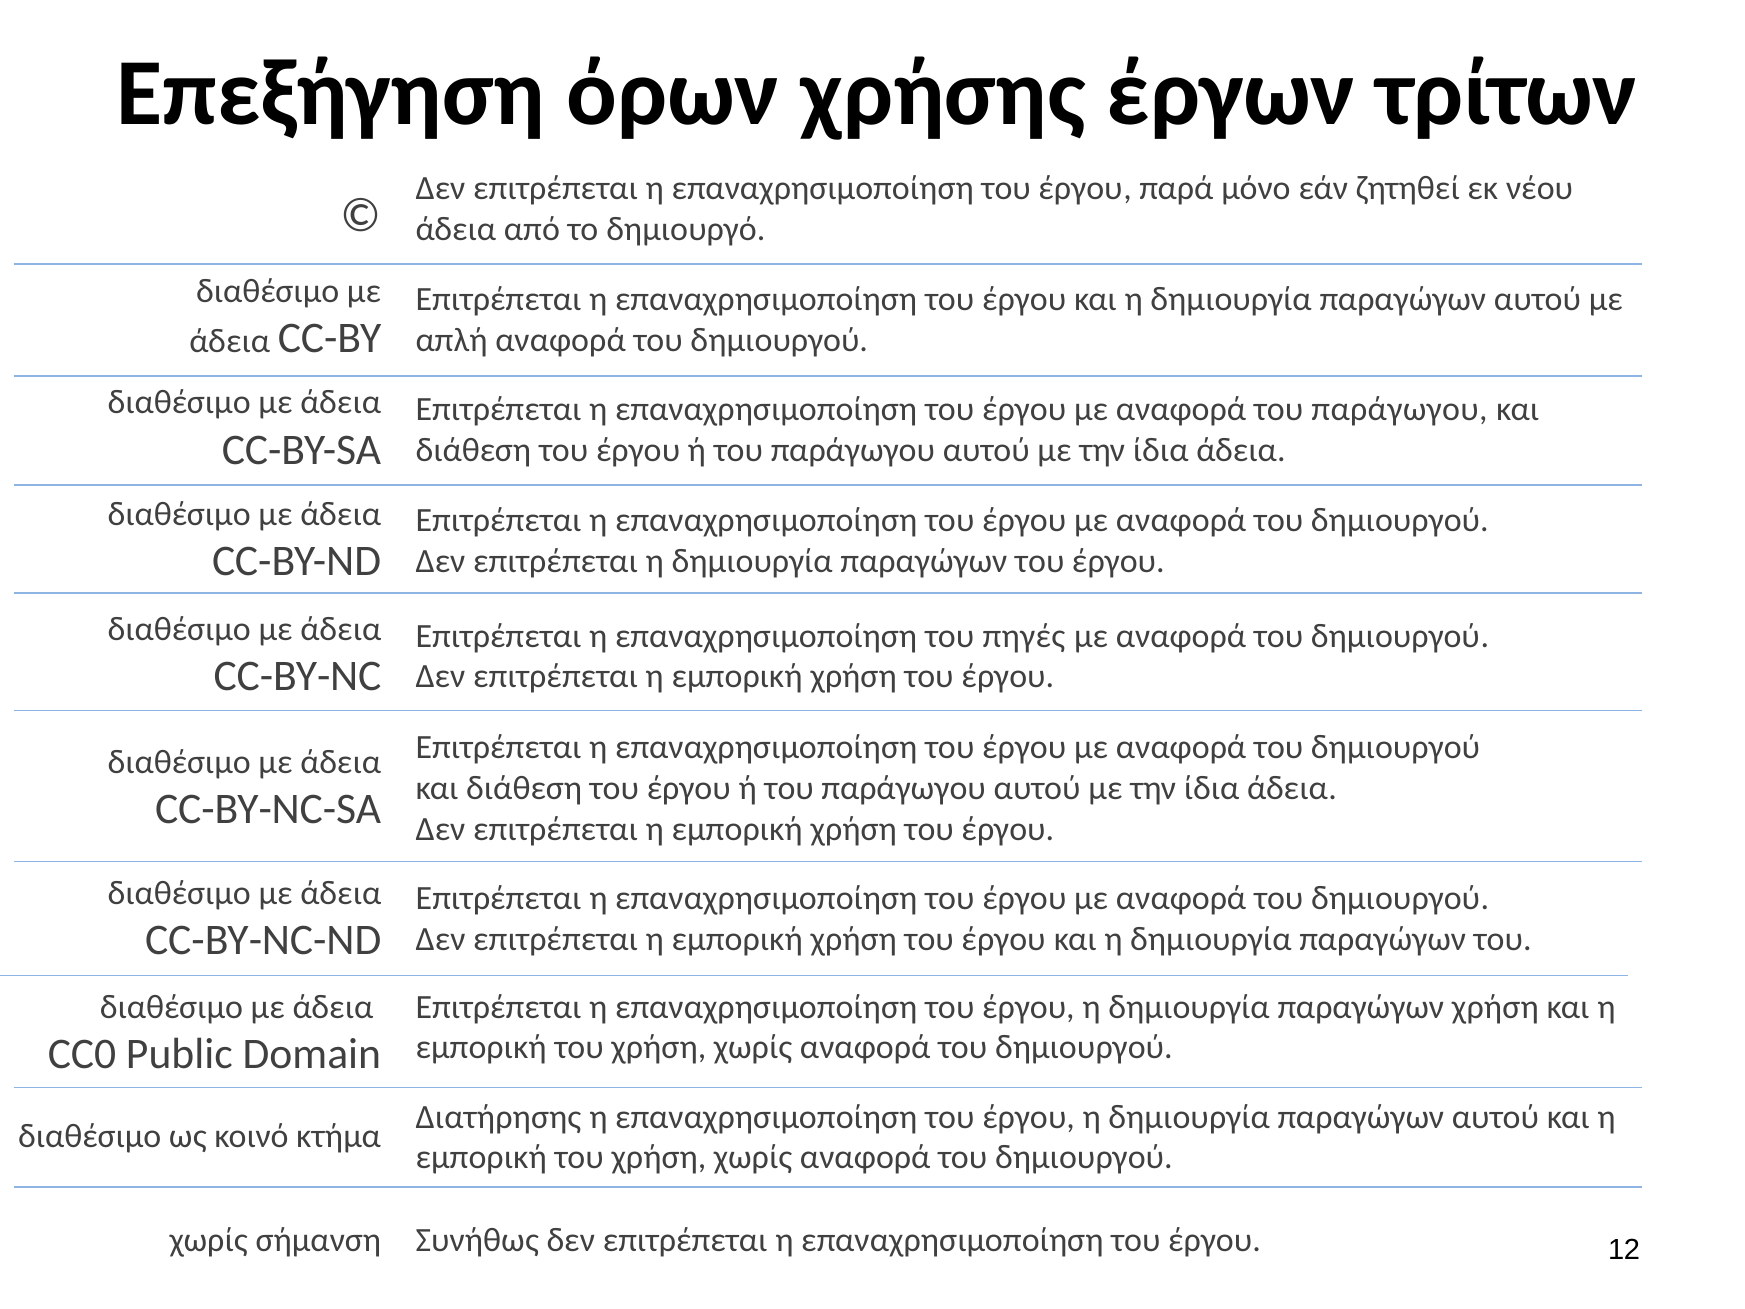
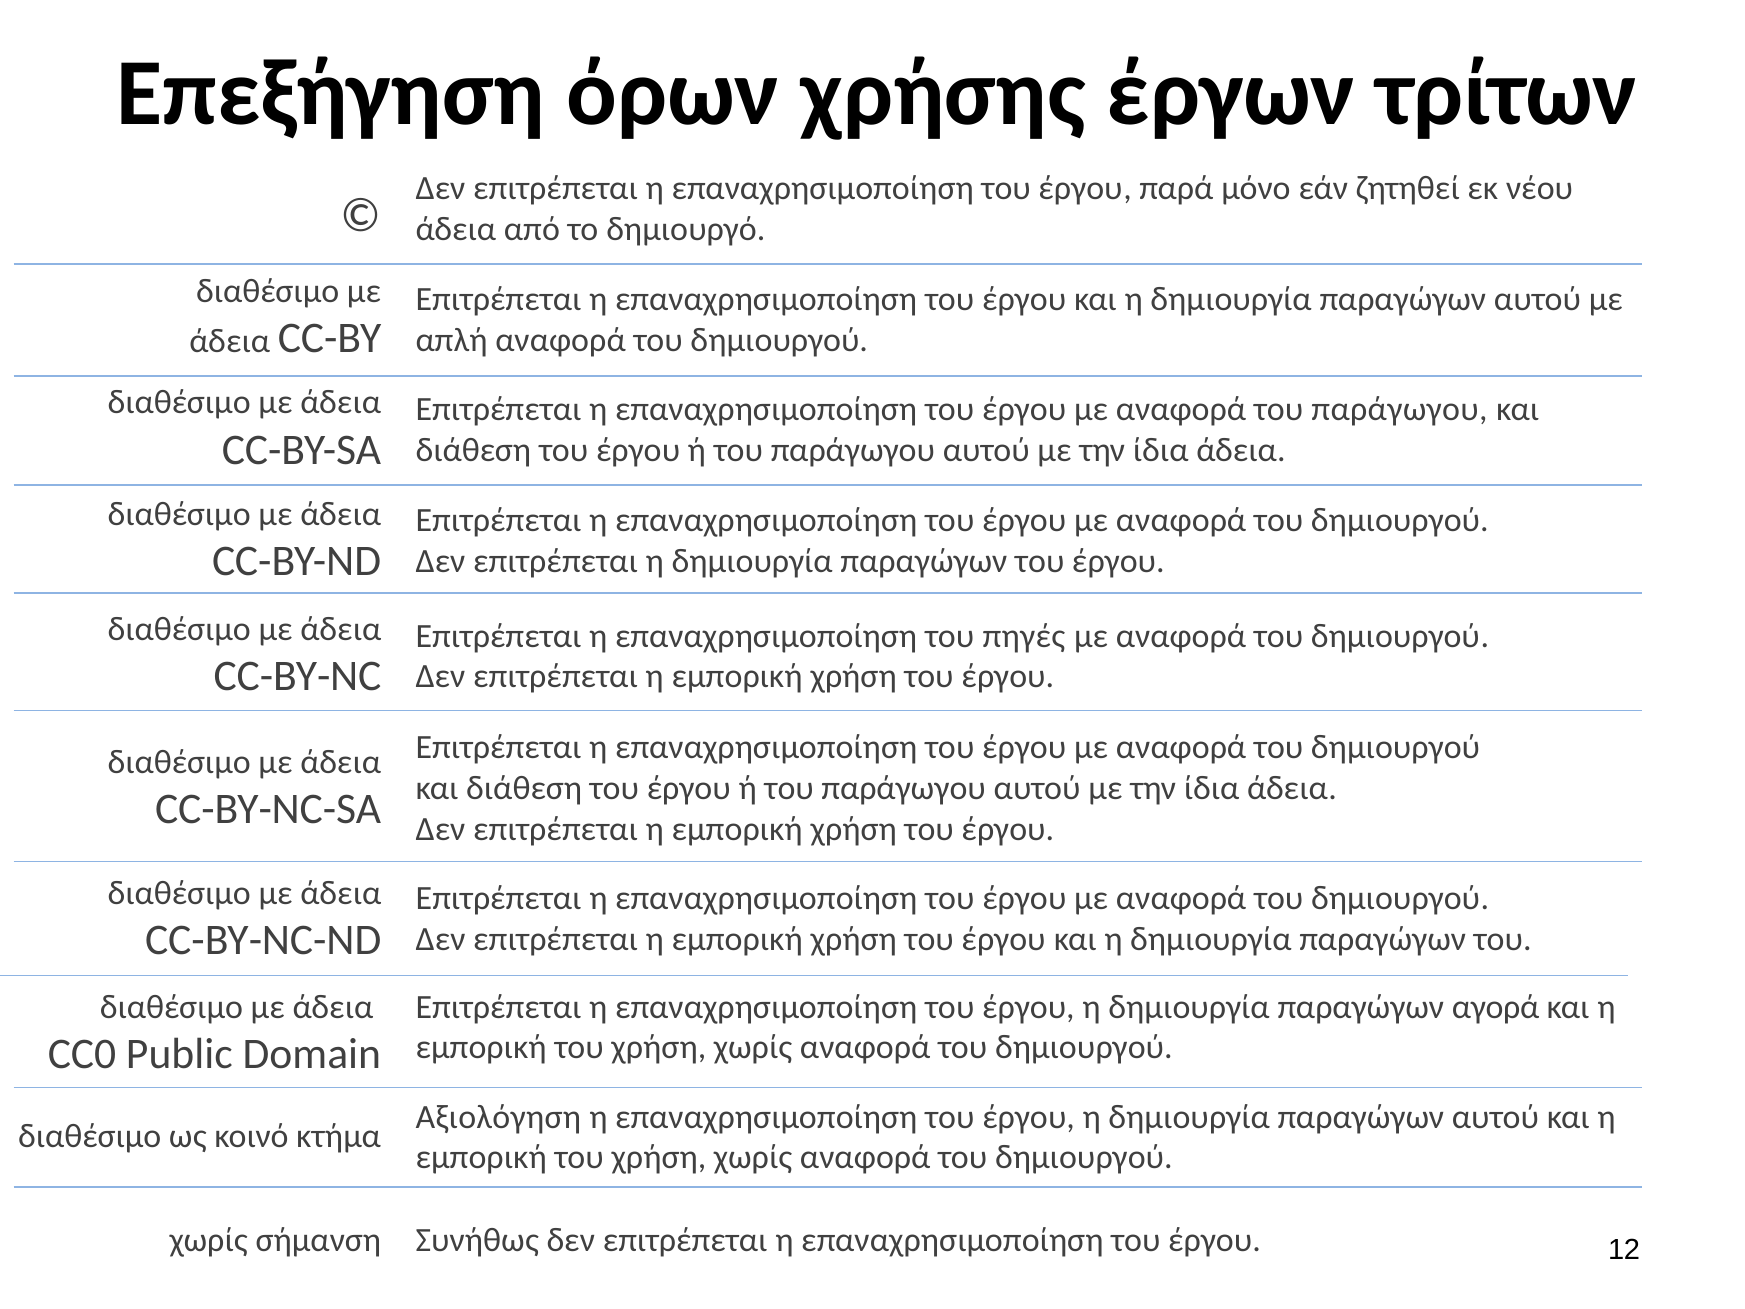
παραγώγων χρήση: χρήση -> αγορά (1496, 1007)
Διατήρησης: Διατήρησης -> Αξιολόγηση (498, 1117)
